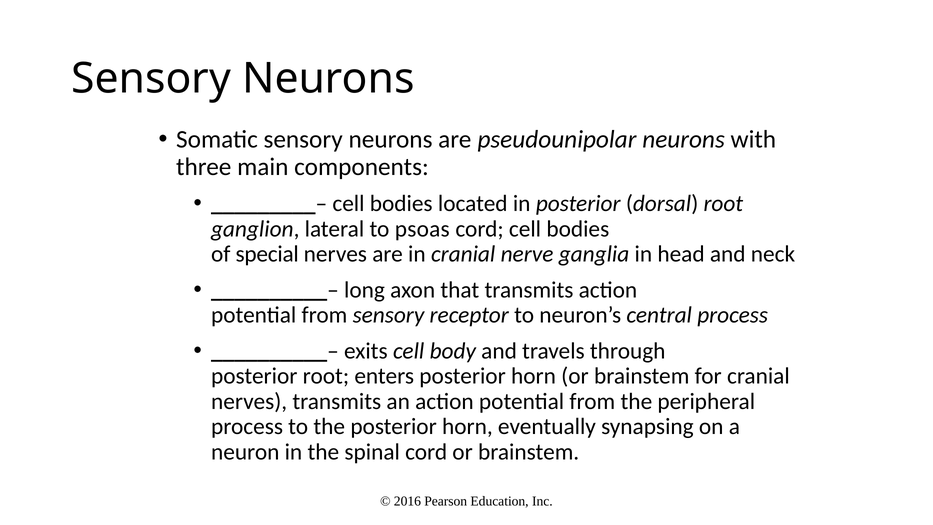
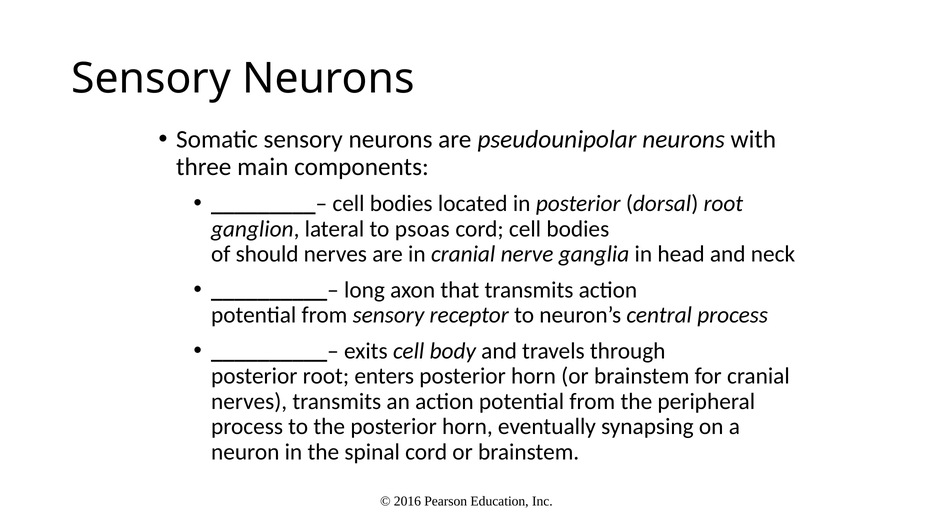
special: special -> should (267, 254)
